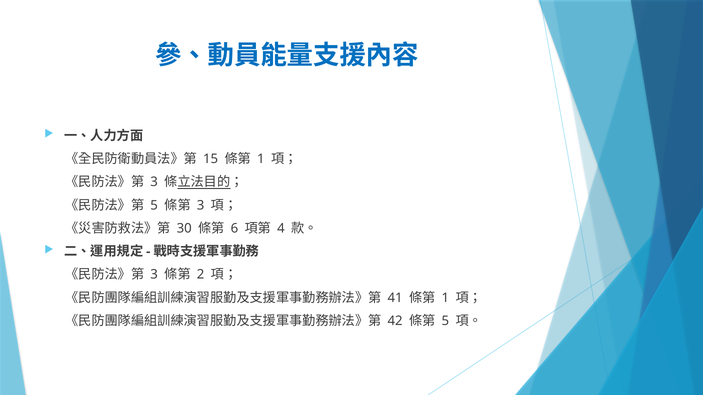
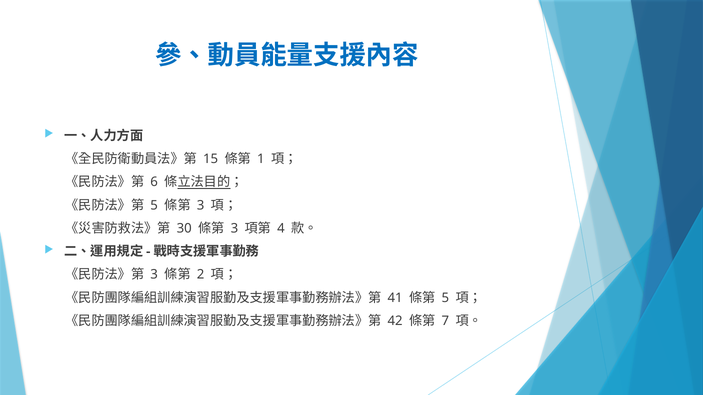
3: 3 -> 6 (154, 182)
6: 6 -> 3 (234, 229)
1: 1 -> 5 (445, 298)
5: 5 -> 7 (445, 321)
